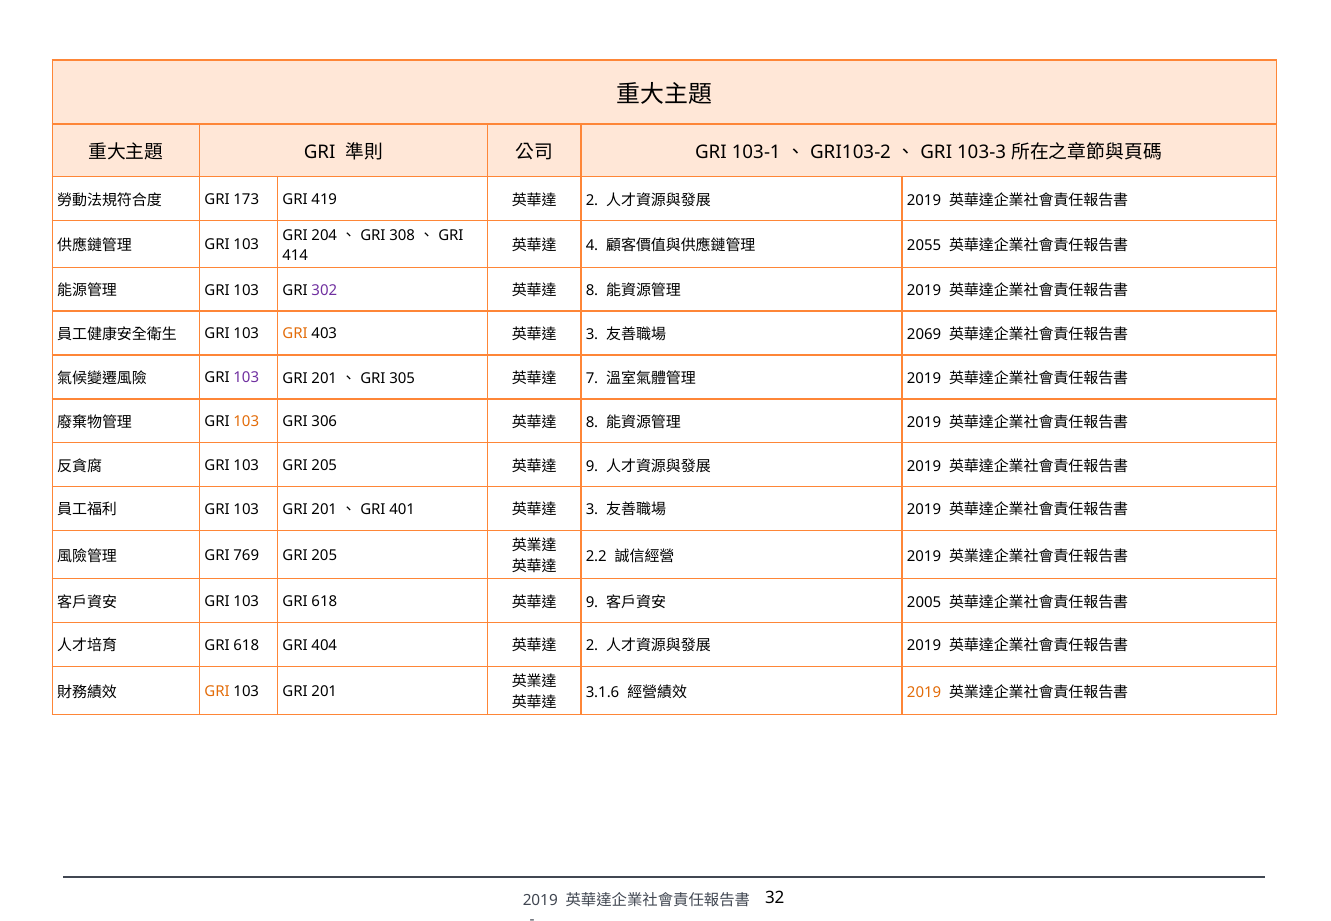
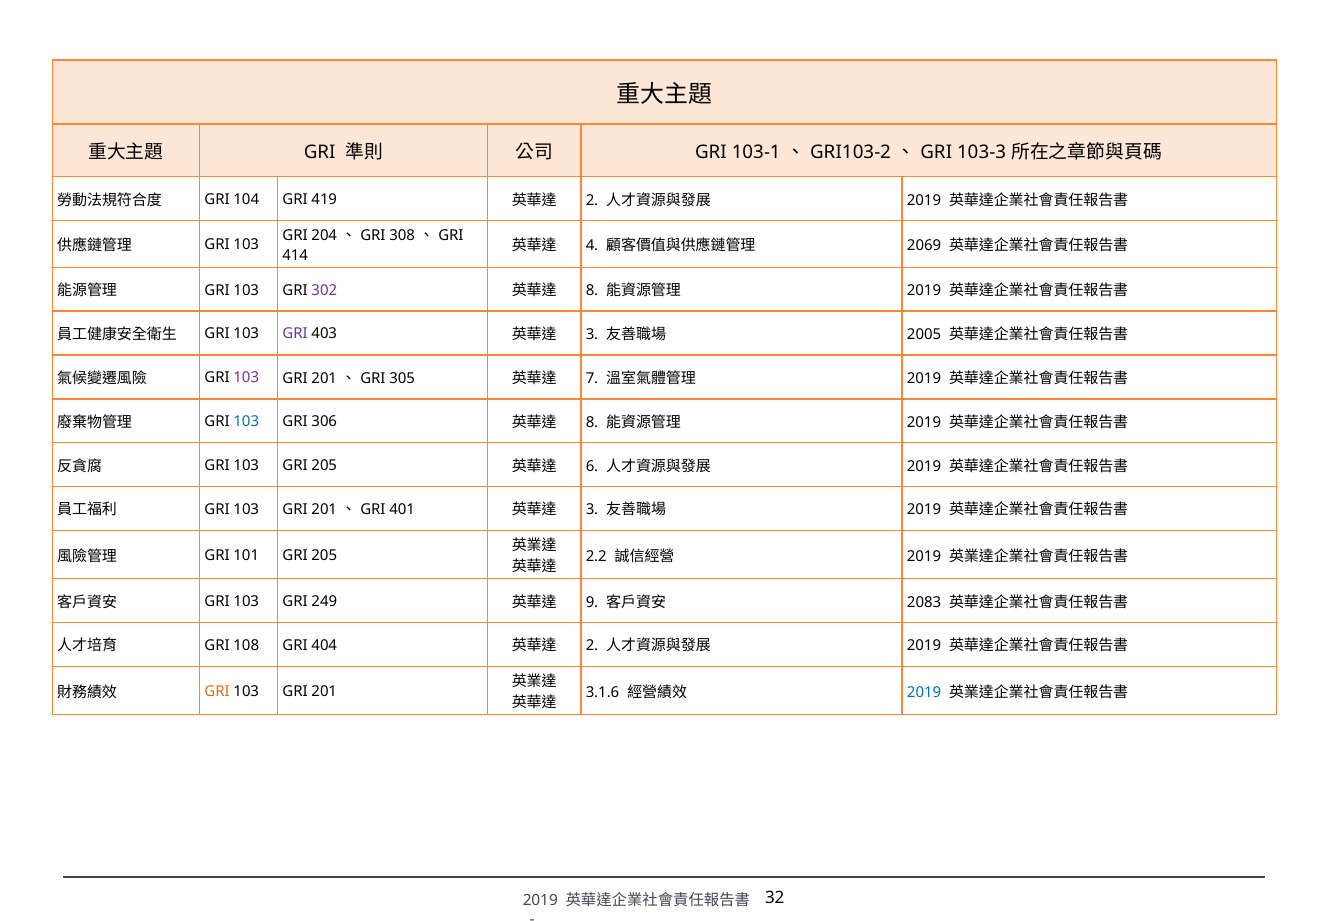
173: 173 -> 104 (246, 199)
2055: 2055 -> 2069 (924, 246)
GRI colour: orange -> purple (295, 334)
2069: 2069 -> 2005 (924, 335)
103 colour: orange -> blue (246, 422)
9: 9 -> 6 (592, 466)
769: 769 -> 101 (246, 556)
103 GRI 618: 618 -> 249 (324, 602)
2005: 2005 -> 2083 (924, 602)
618: 618 -> 108 (246, 646)
2019 colour: orange -> blue (924, 692)
